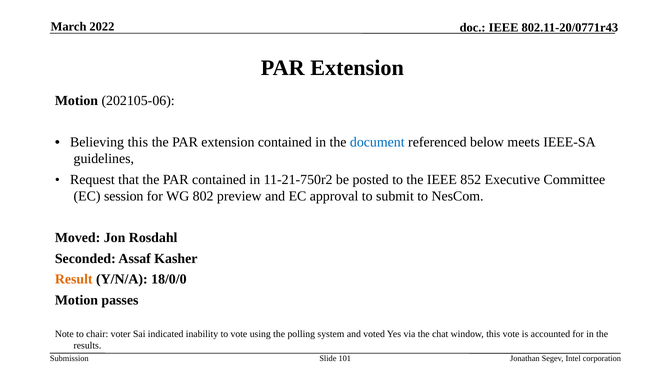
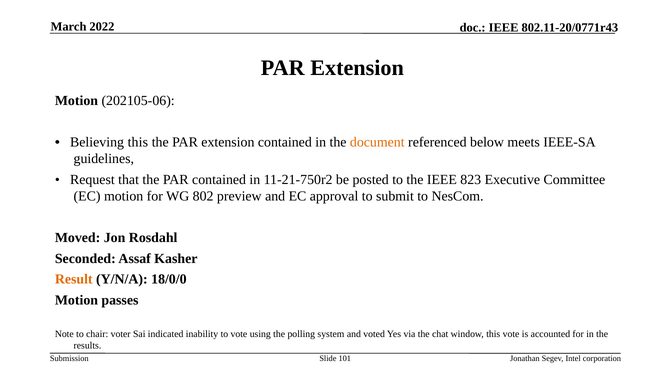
document colour: blue -> orange (377, 142)
852: 852 -> 823 (471, 180)
EC session: session -> motion (124, 196)
